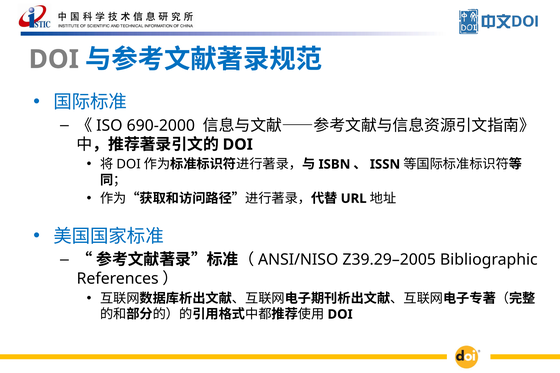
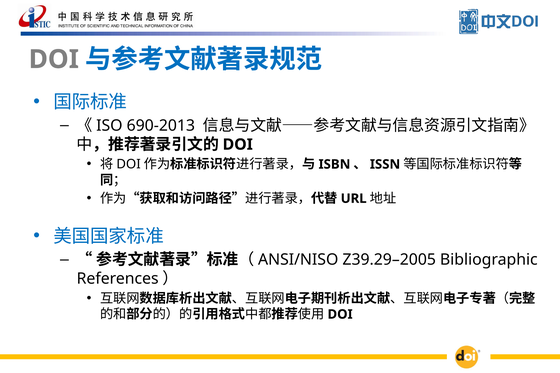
690-2000: 690-2000 -> 690-2013 (161, 126)
